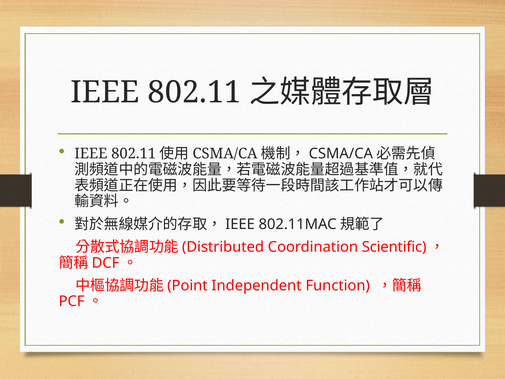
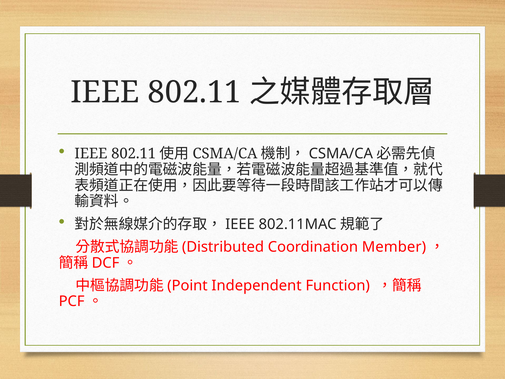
Scientific: Scientific -> Member (394, 247)
